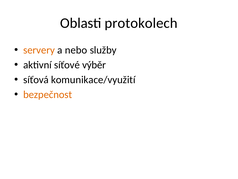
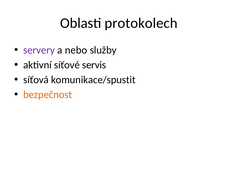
servery colour: orange -> purple (39, 50)
výběr: výběr -> servis (94, 65)
komunikace/využití: komunikace/využití -> komunikace/spustit (93, 80)
